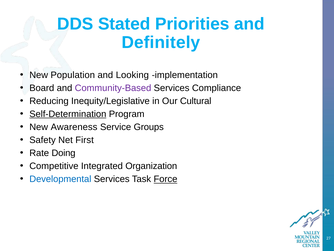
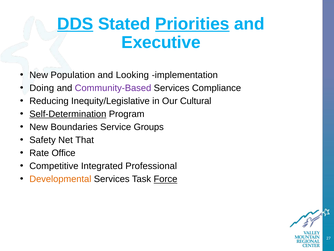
DDS underline: none -> present (75, 24)
Priorities underline: none -> present (192, 24)
Definitely: Definitely -> Executive (161, 42)
Board: Board -> Doing (42, 88)
Awareness: Awareness -> Boundaries (74, 127)
First: First -> That (85, 140)
Doing: Doing -> Office (64, 153)
Organization: Organization -> Professional (151, 166)
Developmental colour: blue -> orange (60, 179)
